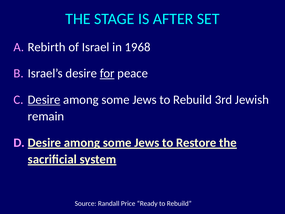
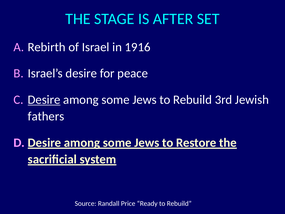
1968: 1968 -> 1916 (138, 47)
for underline: present -> none (107, 73)
remain: remain -> fathers (46, 116)
